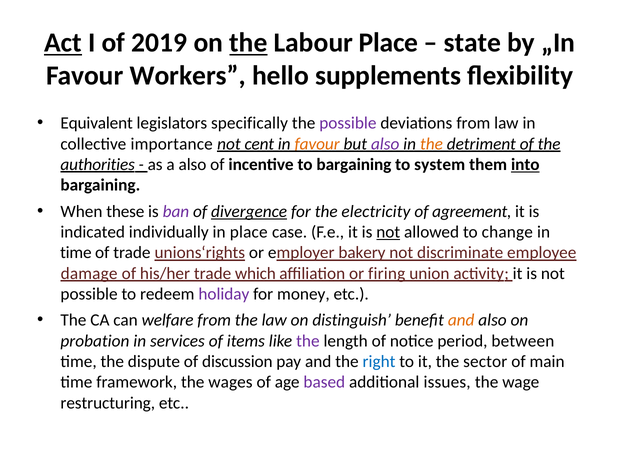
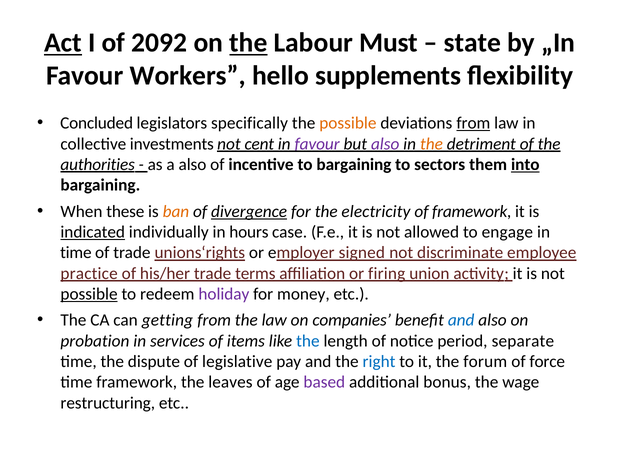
2019: 2019 -> 2092 (159, 43)
Labour Place: Place -> Must (389, 43)
Equivalent: Equivalent -> Concluded (97, 123)
possible colour: purple -> orange (348, 123)
from underline: none -> present (473, 123)
importance: importance -> investments (172, 144)
favour colour: orange -> purple (317, 144)
system: system -> sectors (440, 164)
ban colour: purple -> orange (176, 211)
of agreement: agreement -> framework (472, 211)
indicated underline: none -> present (93, 232)
in place: place -> hours (249, 232)
not underline: present -> none (388, 232)
change: change -> engage (507, 232)
bakery: bakery -> signed (362, 253)
damage: damage -> practice (89, 273)
which: which -> terms (255, 273)
possible underline: none -> present (89, 294)
welfare: welfare -> getting (167, 320)
distinguish: distinguish -> companies (352, 320)
and colour: orange -> blue (461, 320)
the colour: purple -> blue (308, 341)
between: between -> separate (523, 341)
discussion: discussion -> legislative (237, 362)
sector: sector -> forum (485, 362)
main: main -> force (547, 362)
wages: wages -> leaves (230, 382)
issues: issues -> bonus (447, 382)
